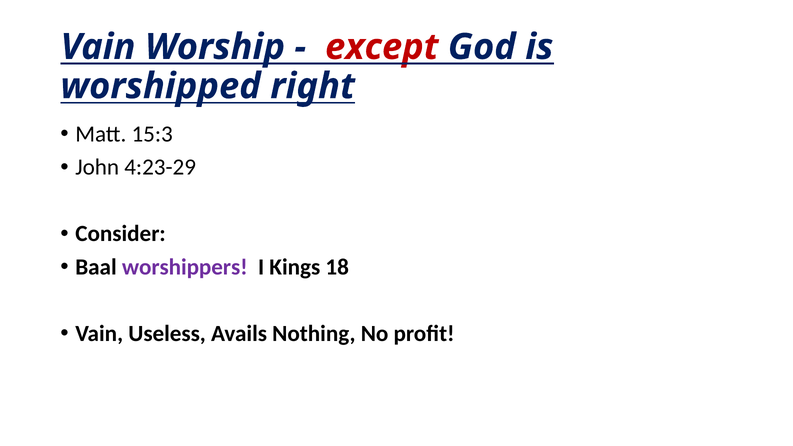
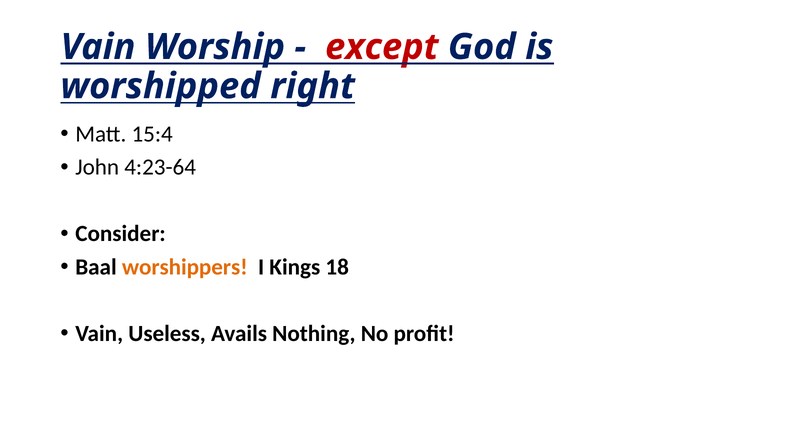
15:3: 15:3 -> 15:4 (152, 134)
4:23-29: 4:23-29 -> 4:23-64 (160, 167)
worshippers colour: purple -> orange (185, 267)
